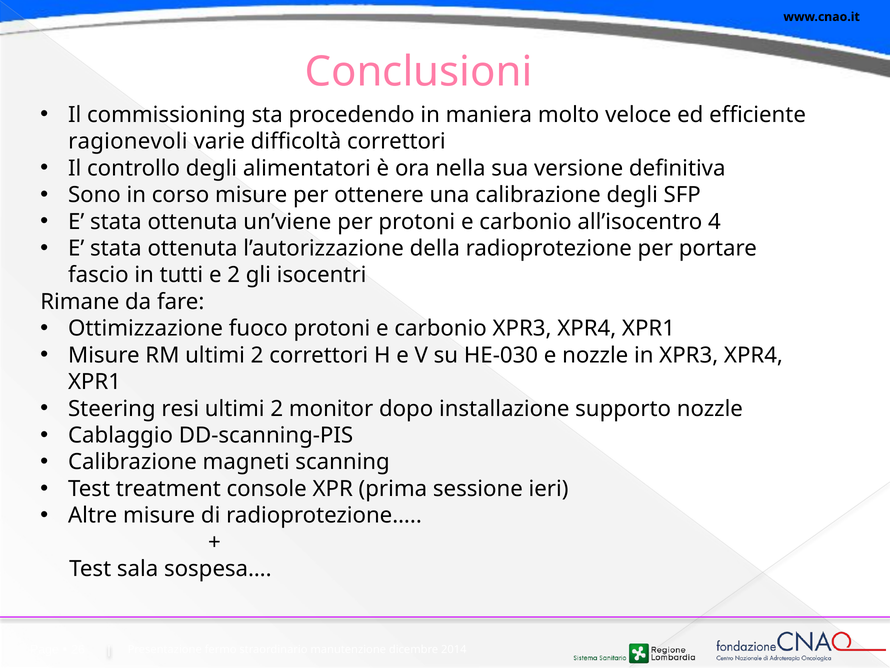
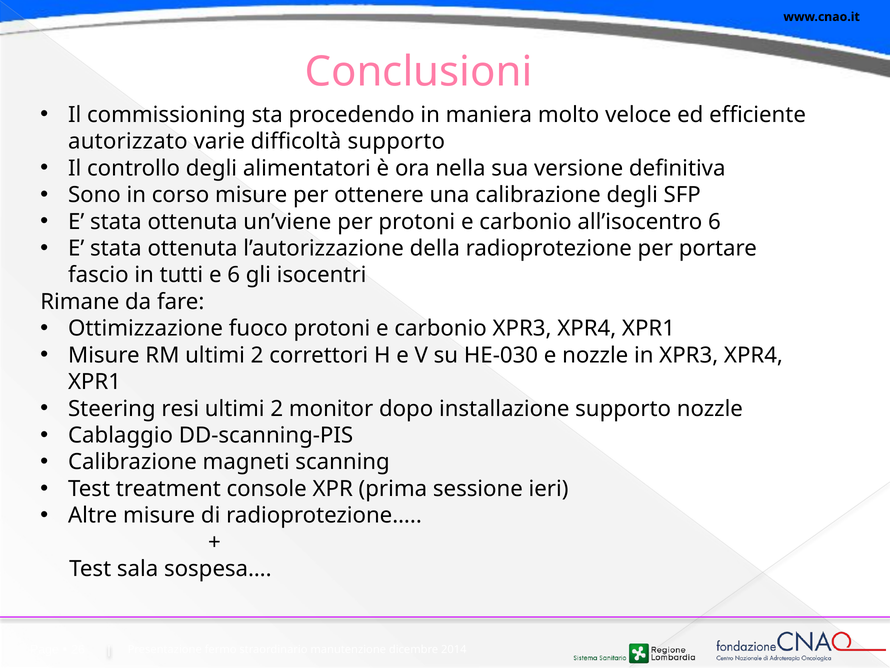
ragionevoli: ragionevoli -> autorizzato (128, 141)
difficoltà correttori: correttori -> supporto (396, 141)
all’isocentro 4: 4 -> 6 (714, 221)
e 2: 2 -> 6 (234, 275)
